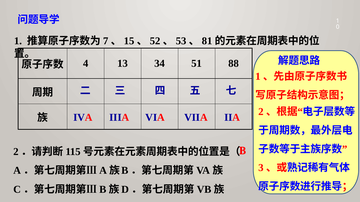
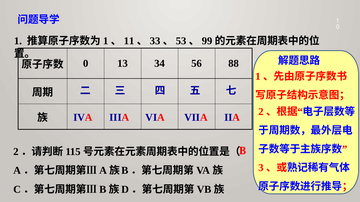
7: 7 -> 1 (106, 41)
15: 15 -> 11 (129, 41)
52: 52 -> 33 (155, 41)
81: 81 -> 99 (207, 41)
4: 4 -> 0 (86, 64)
51: 51 -> 56 (197, 64)
